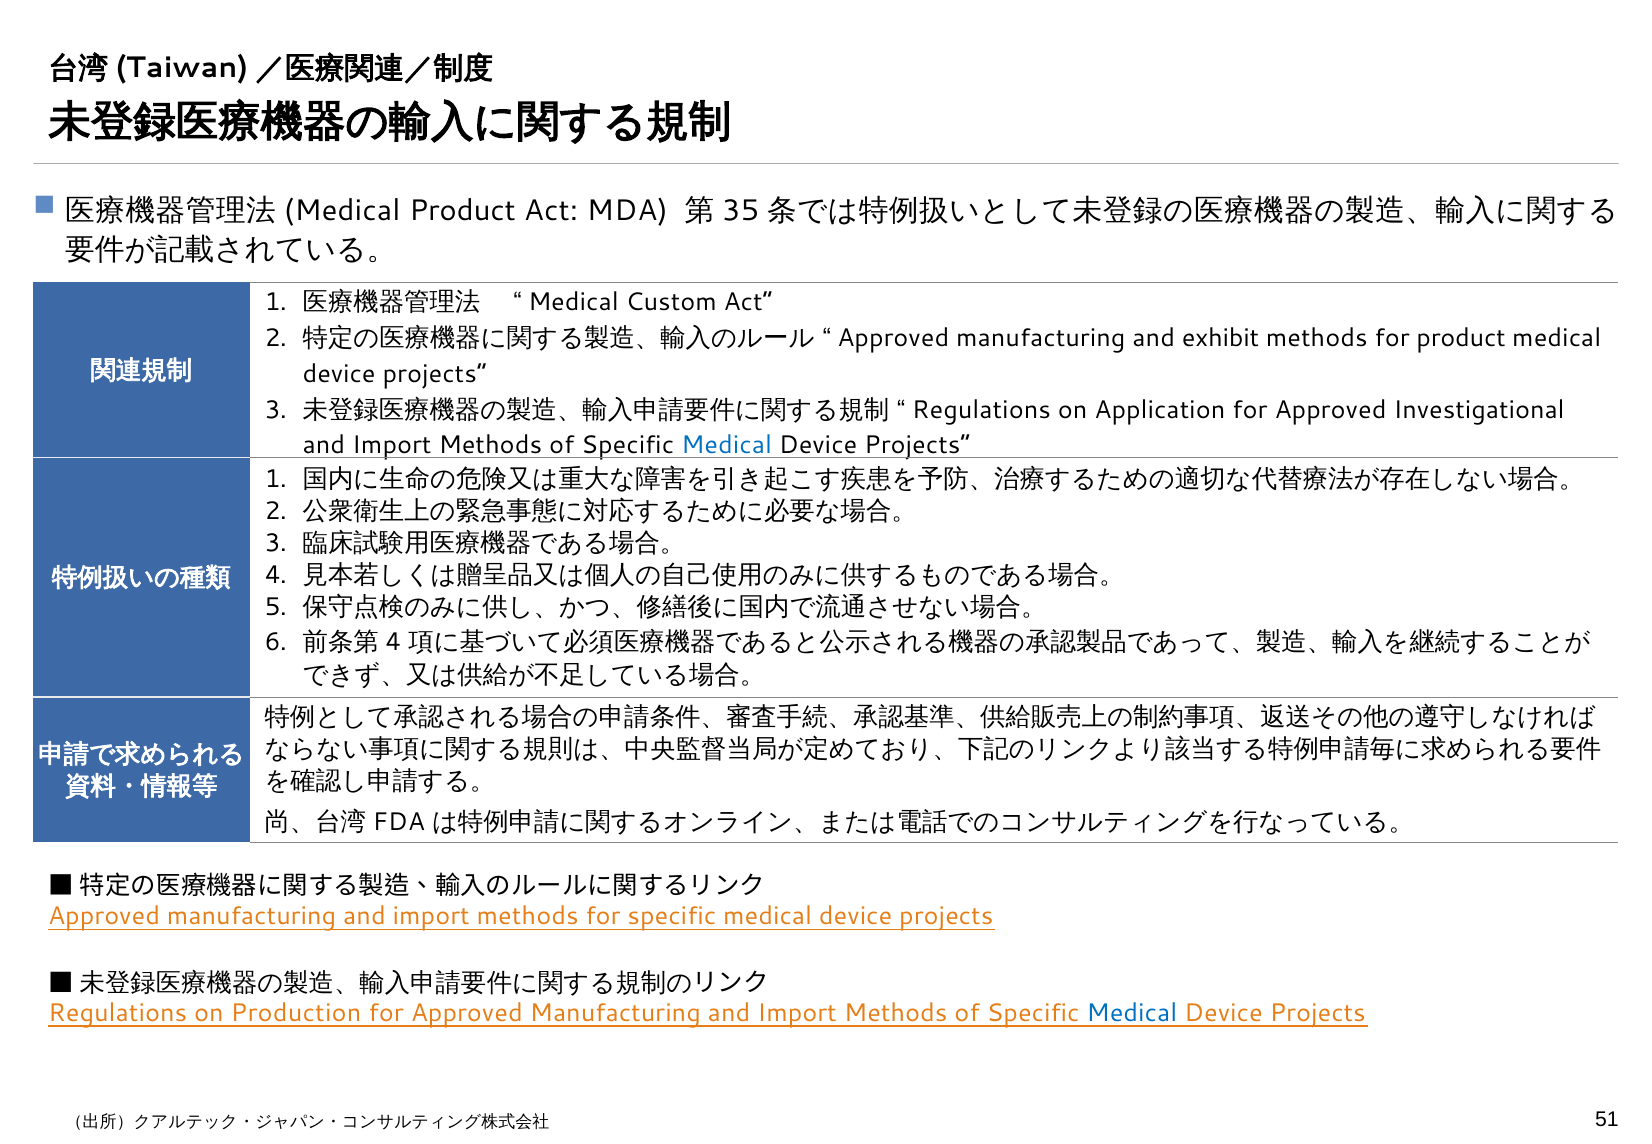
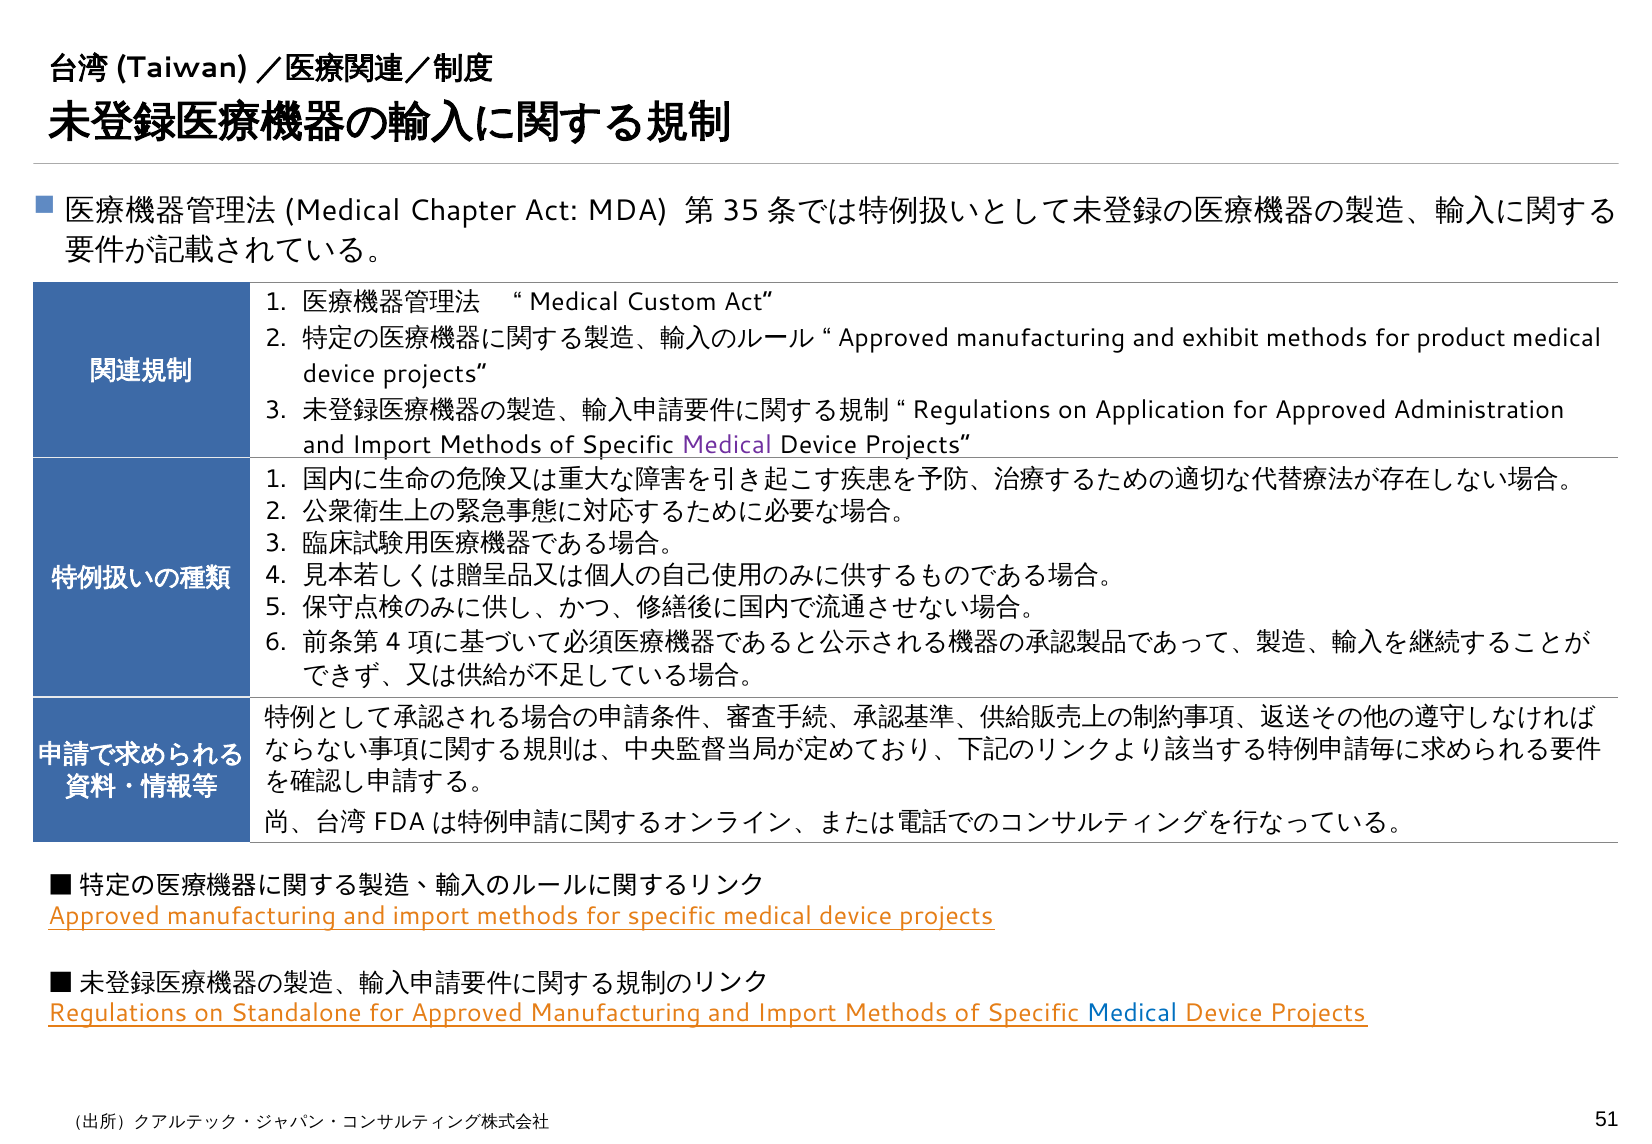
Medical Product: Product -> Chapter (462, 211)
Investigational: Investigational -> Administration (1479, 410)
Medical colour: blue -> purple (727, 445)
Production: Production -> Standalone (296, 1013)
